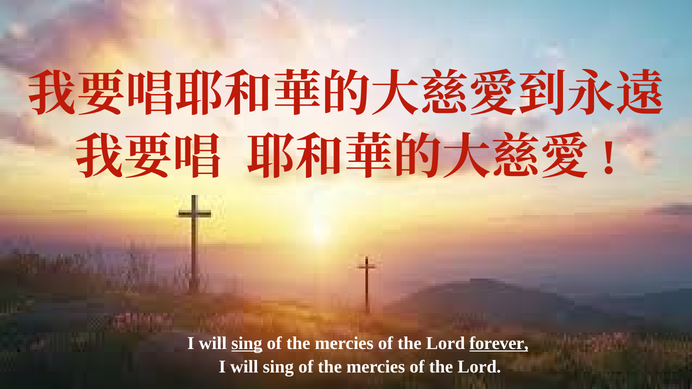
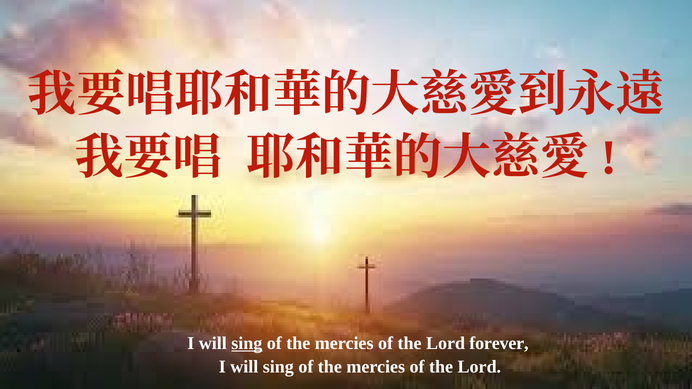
forever underline: present -> none (499, 343)
